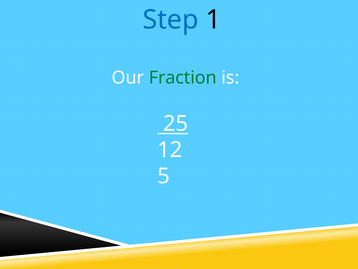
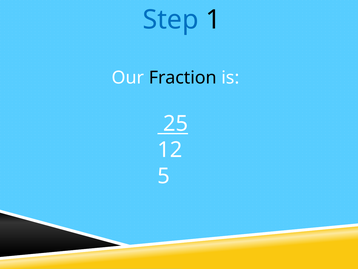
Fraction colour: green -> black (183, 78)
